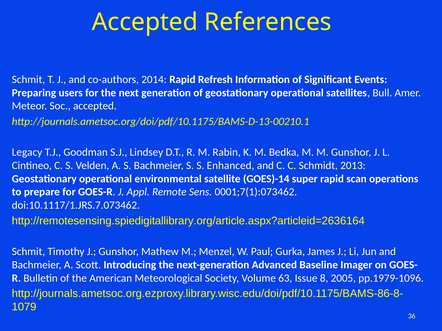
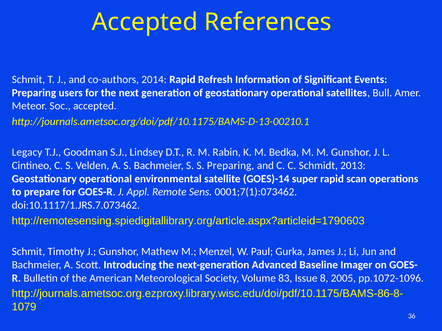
S Enhanced: Enhanced -> Preparing (231, 166)
http://remotesensing.spiedigitallibrary.org/article.aspx?articleid=2636164: http://remotesensing.spiedigitallibrary.org/article.aspx?articleid=2636164 -> http://remotesensing.spiedigitallibrary.org/article.aspx?articleid=1790603 (188, 221)
63: 63 -> 83 (285, 279)
pp.1979-1096: pp.1979-1096 -> pp.1072-1096 (391, 279)
